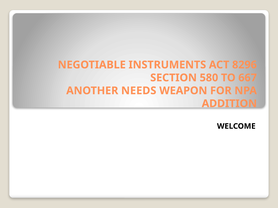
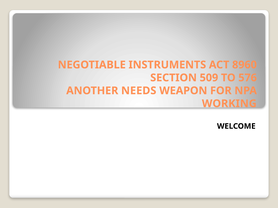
8296: 8296 -> 8960 (244, 65)
580: 580 -> 509 (209, 78)
667: 667 -> 576 (248, 78)
ADDITION: ADDITION -> WORKING (229, 104)
